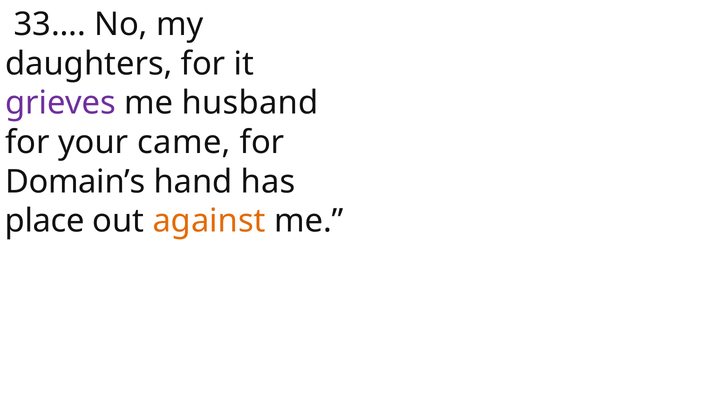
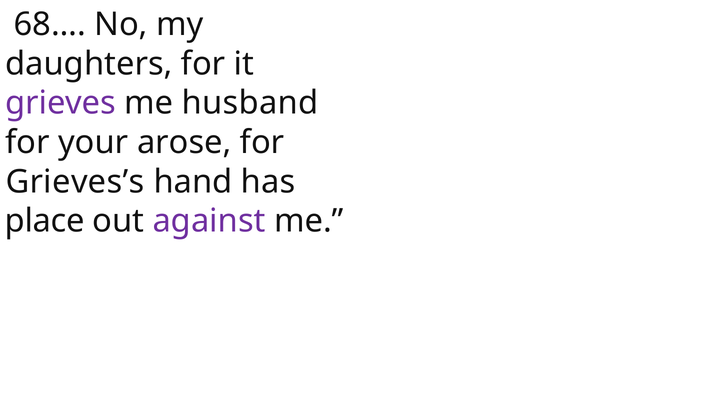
33…: 33… -> 68… (50, 25)
came: came -> arose (184, 142)
Domain’s: Domain’s -> Grieves’s (75, 182)
against colour: orange -> purple (209, 221)
